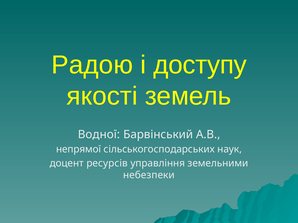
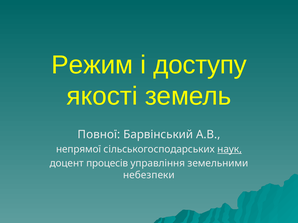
Радою: Радою -> Режим (92, 65)
Водної: Водної -> Повної (99, 135)
наук underline: none -> present (230, 150)
ресурсів: ресурсів -> процесів (107, 164)
